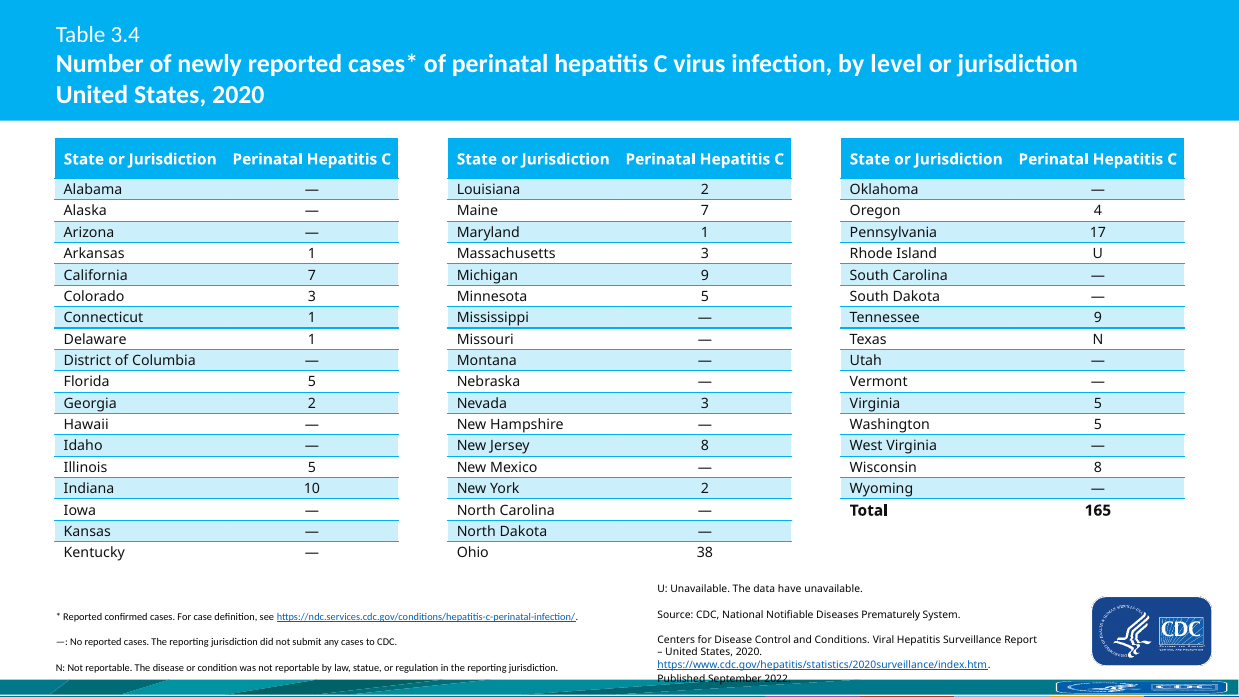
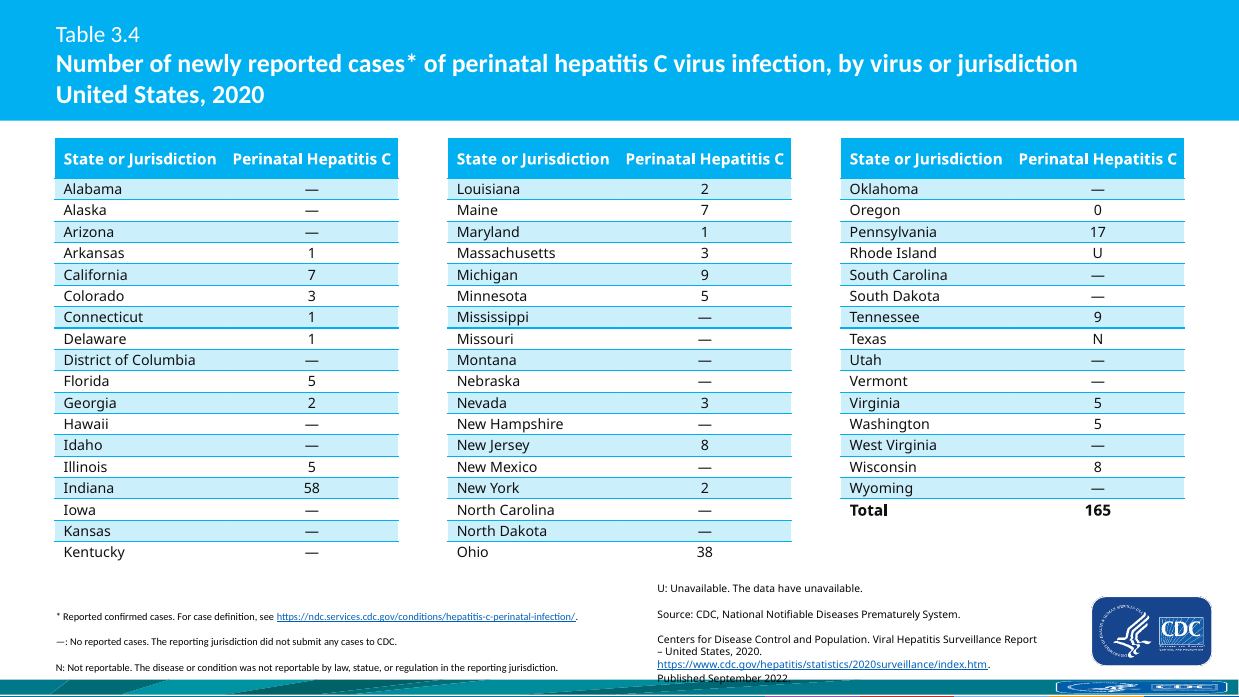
by level: level -> virus (896, 64)
4: 4 -> 0 (1098, 211)
10: 10 -> 58 (312, 489)
Conditions: Conditions -> Population (842, 640)
